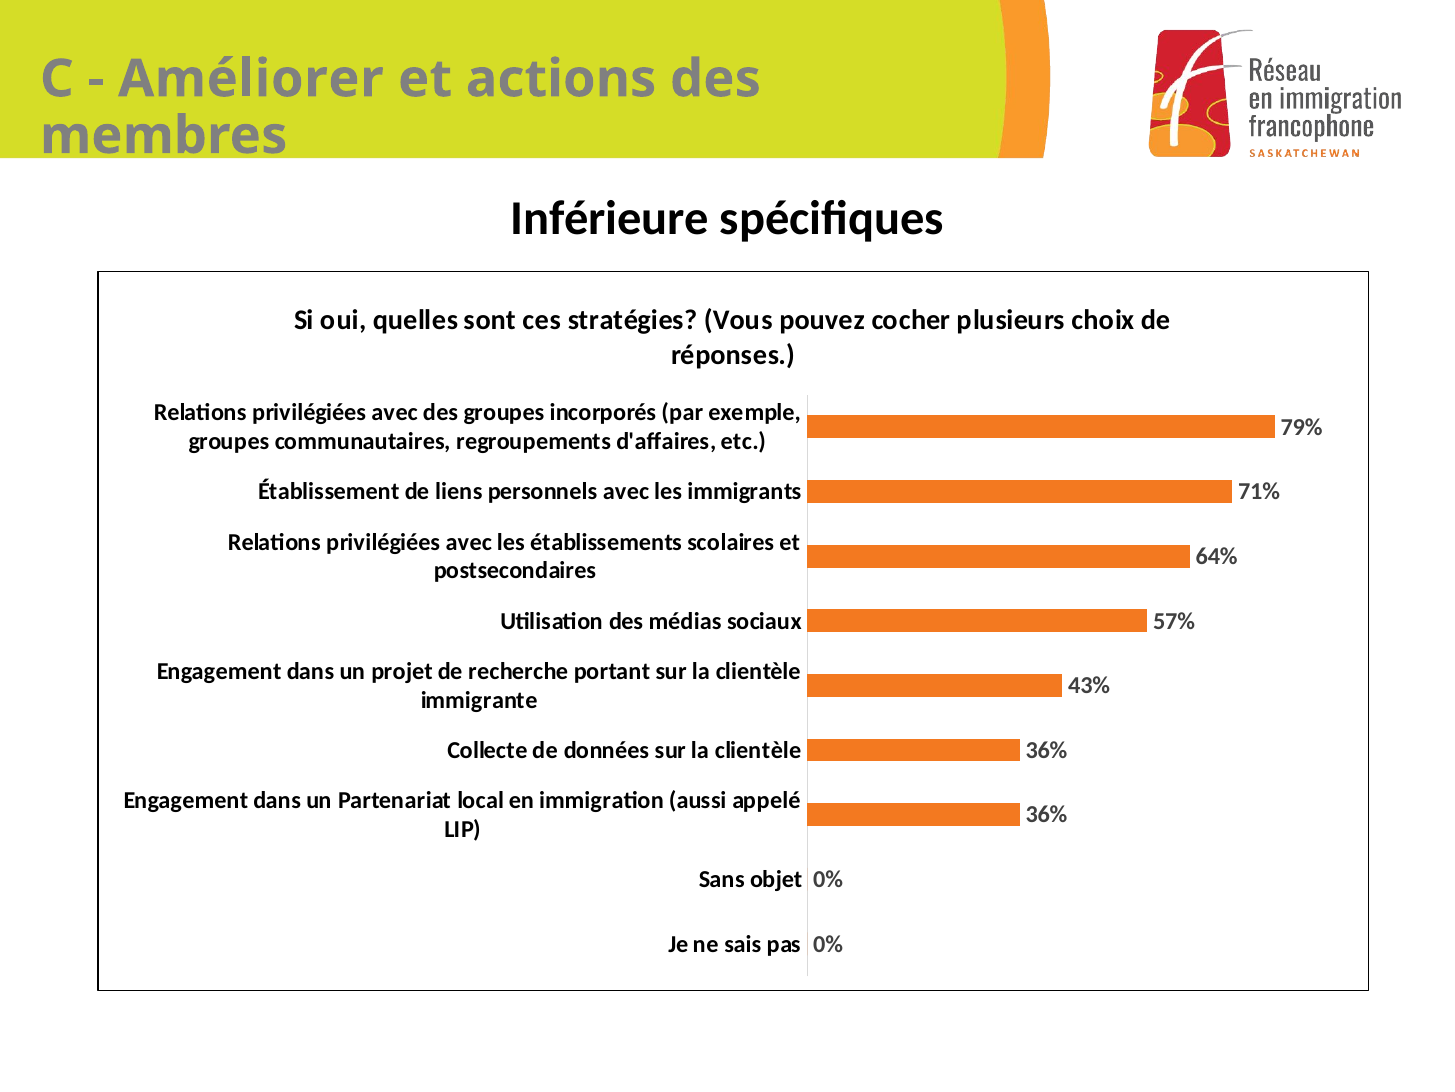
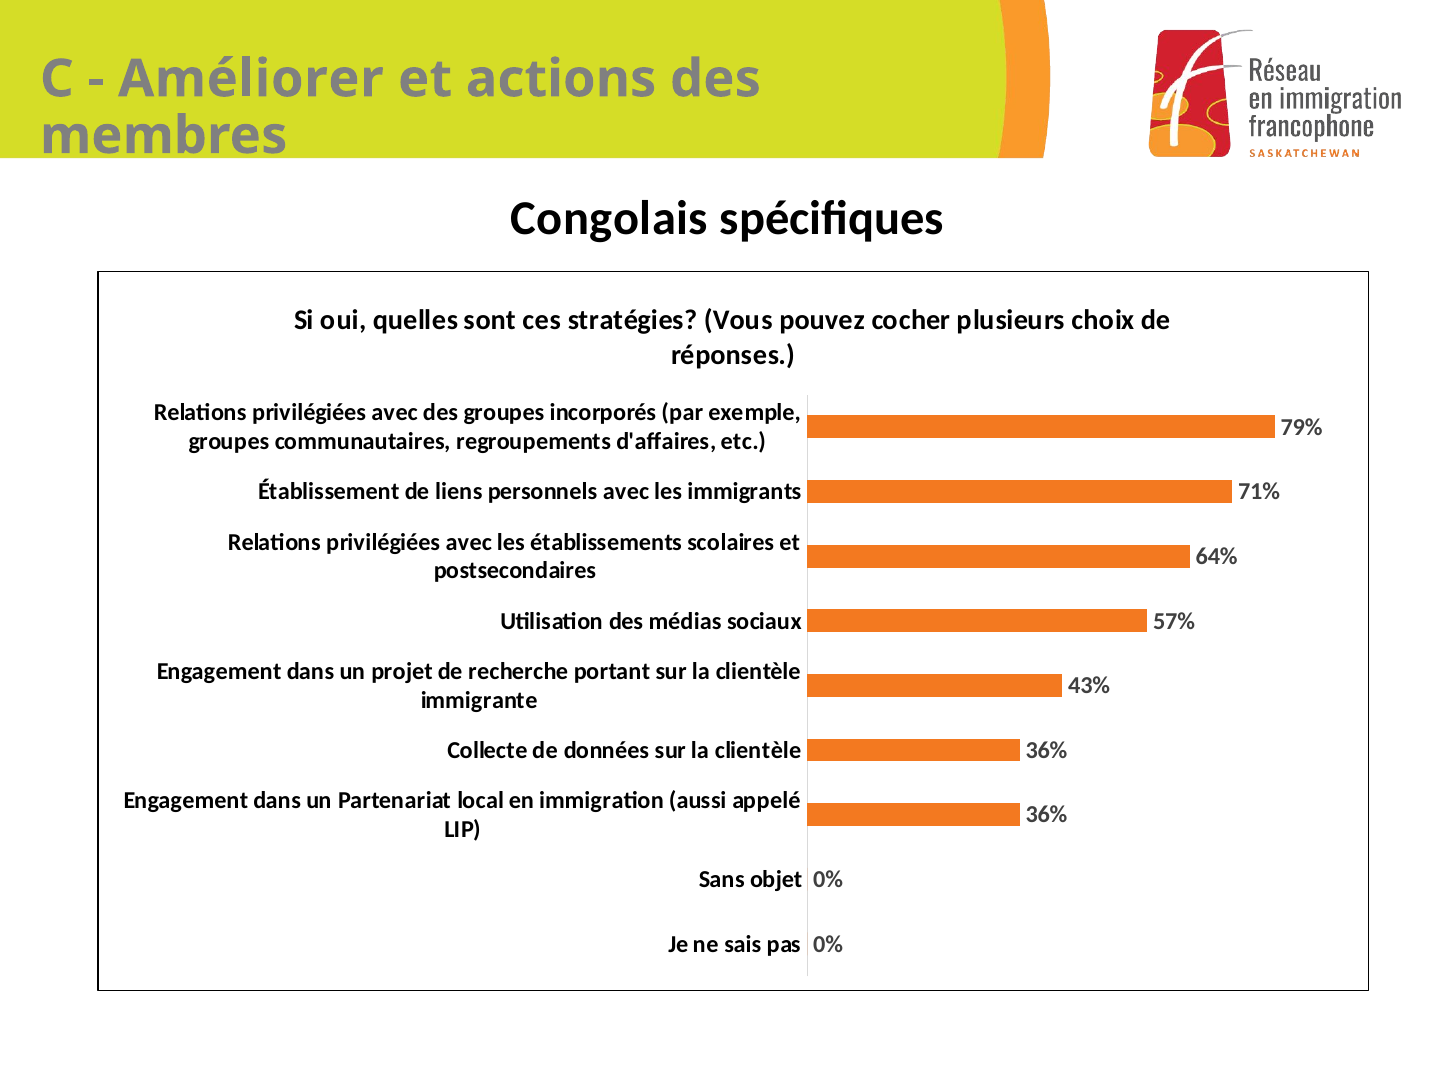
Inférieure: Inférieure -> Congolais (609, 219)
